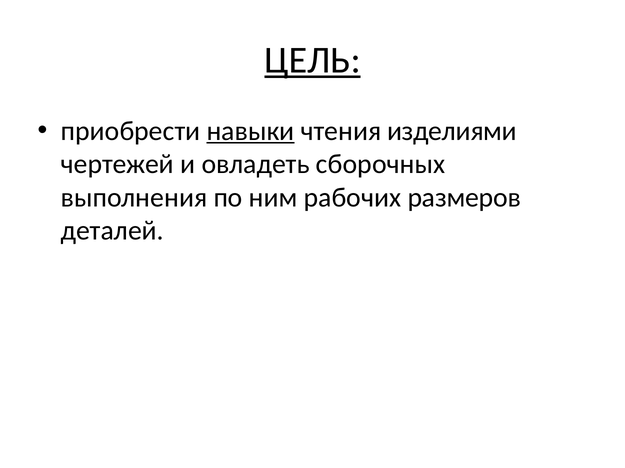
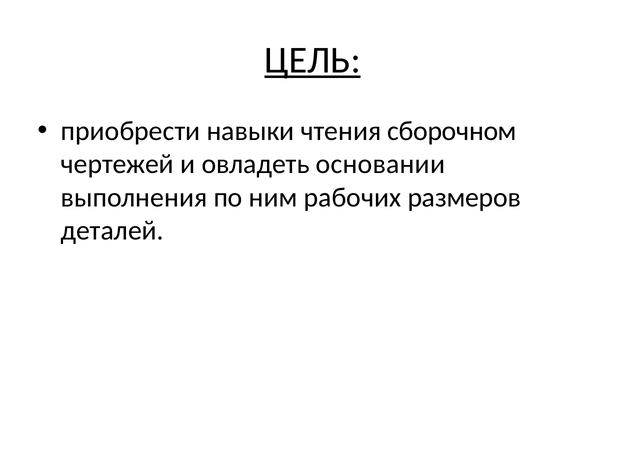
навыки underline: present -> none (251, 131)
изделиями: изделиями -> сборочном (452, 131)
сборочных: сборочных -> основании (381, 164)
